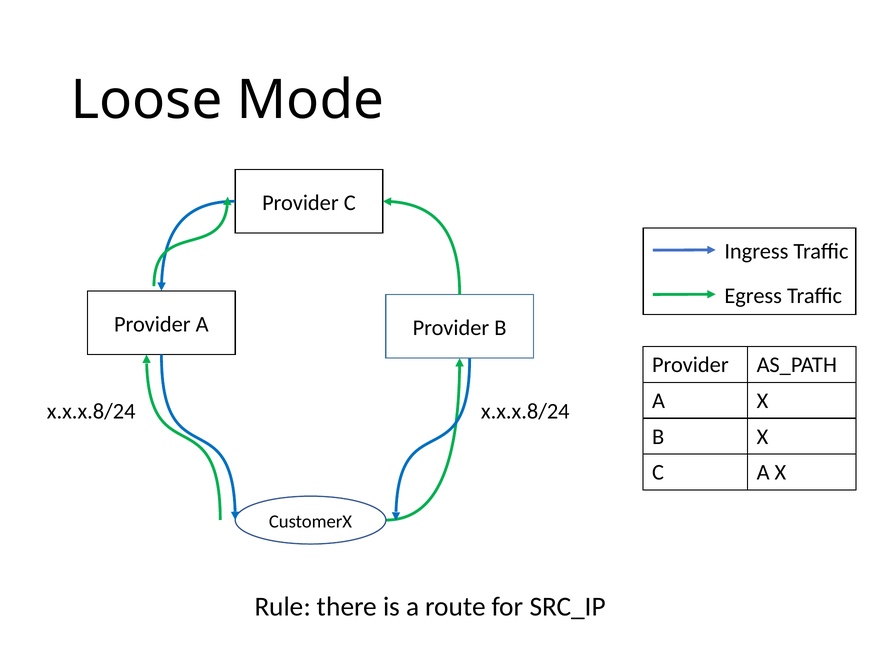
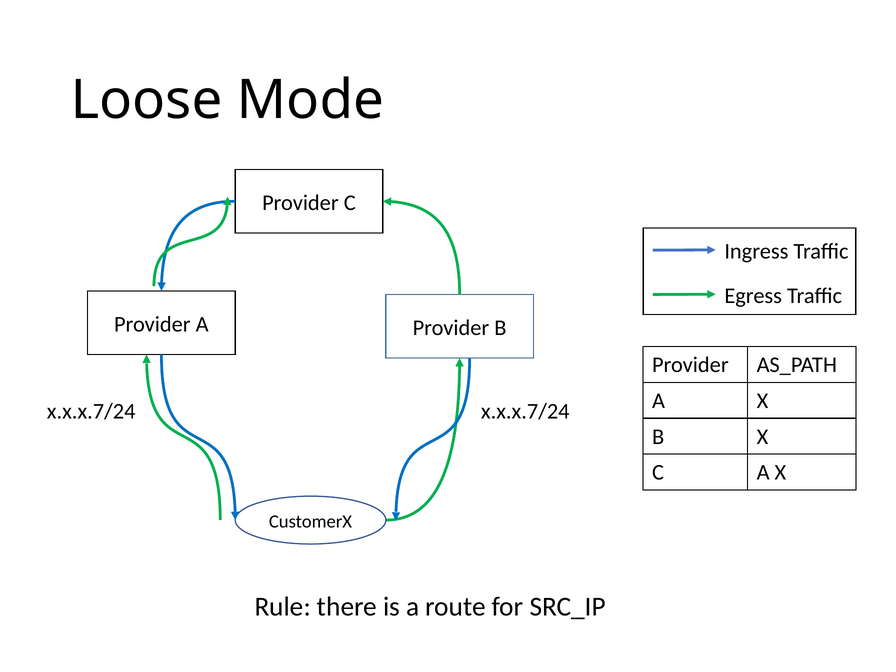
x.x.x.8/24: x.x.x.8/24 -> x.x.x.7/24 (91, 411)
x.x.x.8/24: x.x.x.8/24 -> x.x.x.7/24 (525, 411)
